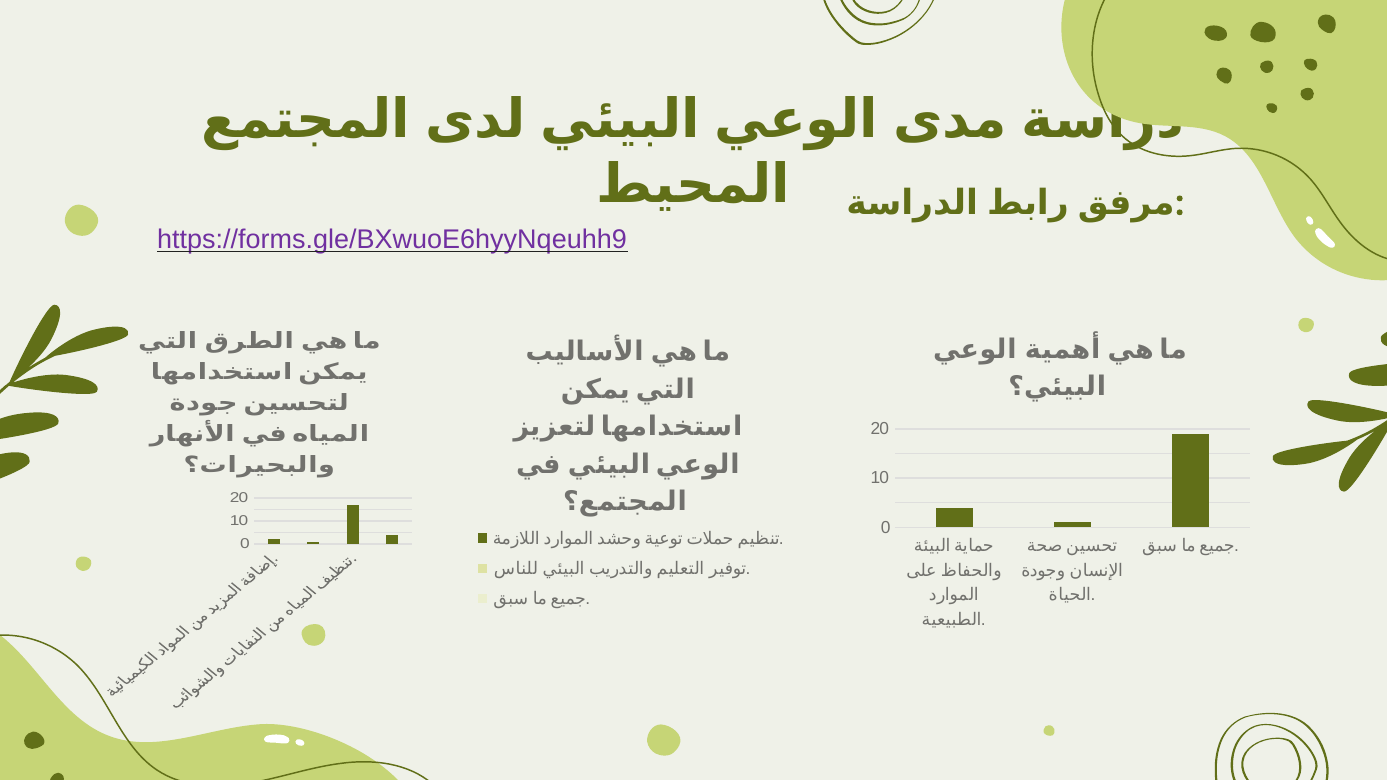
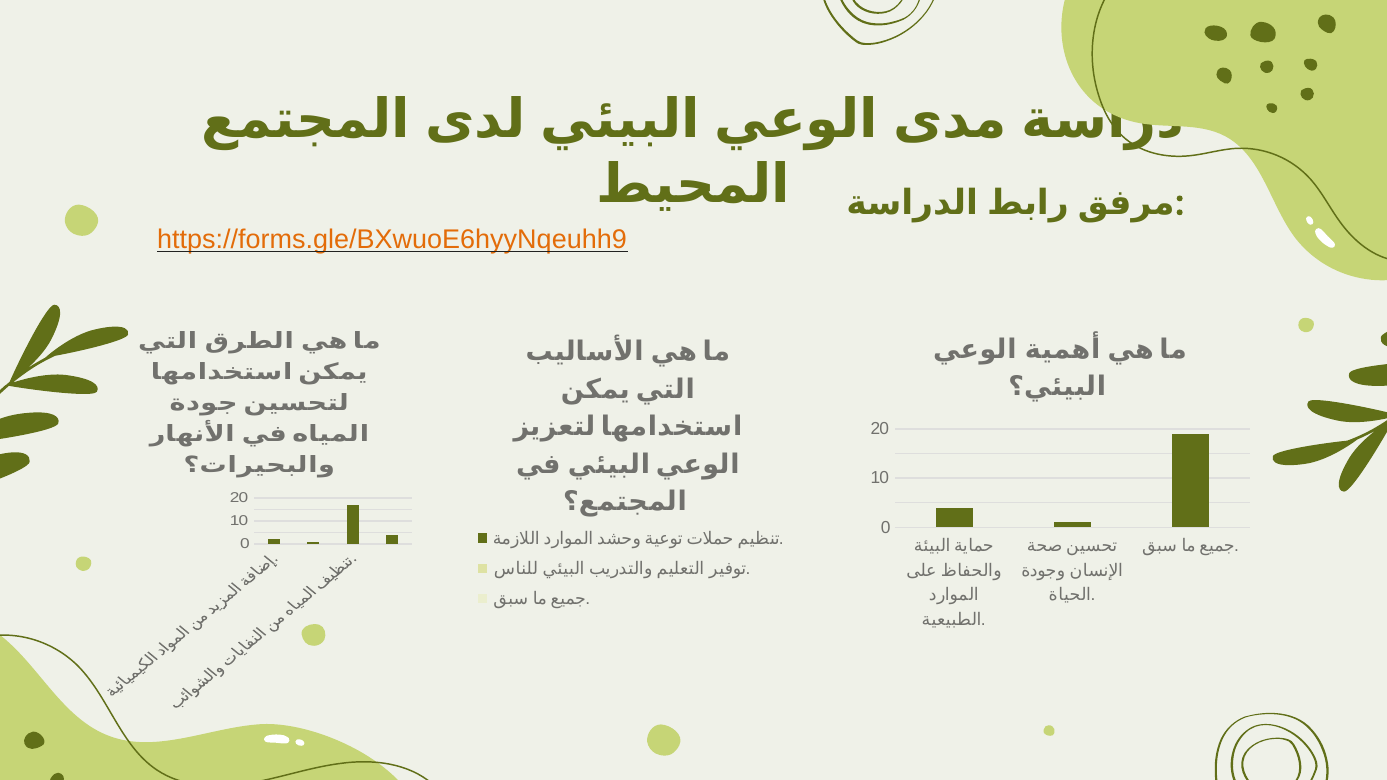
https://forms.gle/BXwuoE6hyyNqeuhh9 colour: purple -> orange (392, 240)
